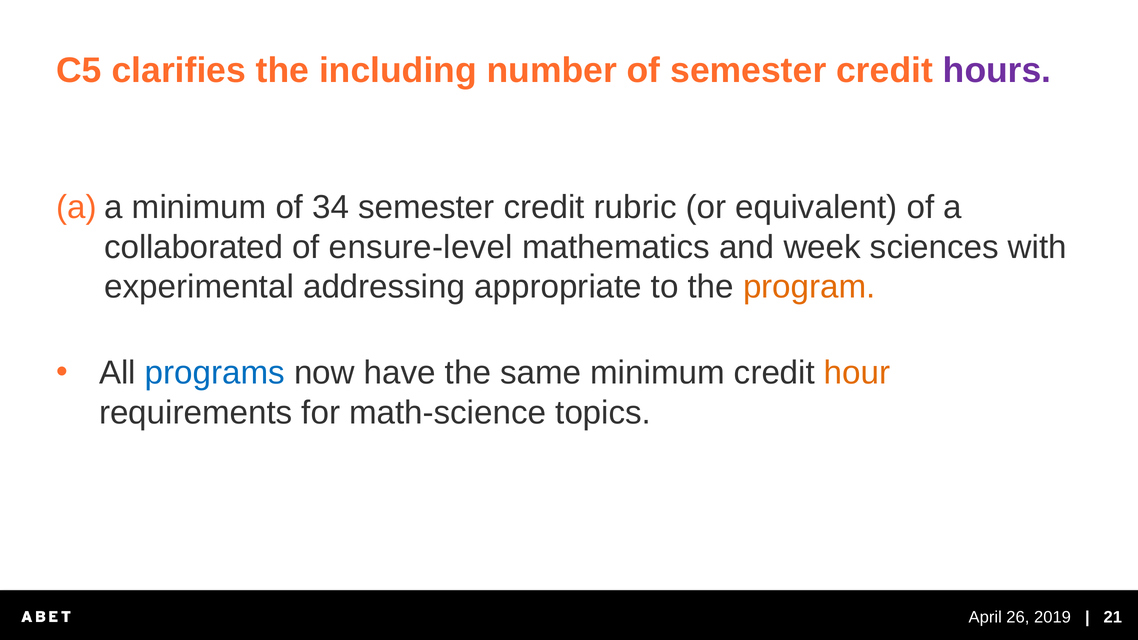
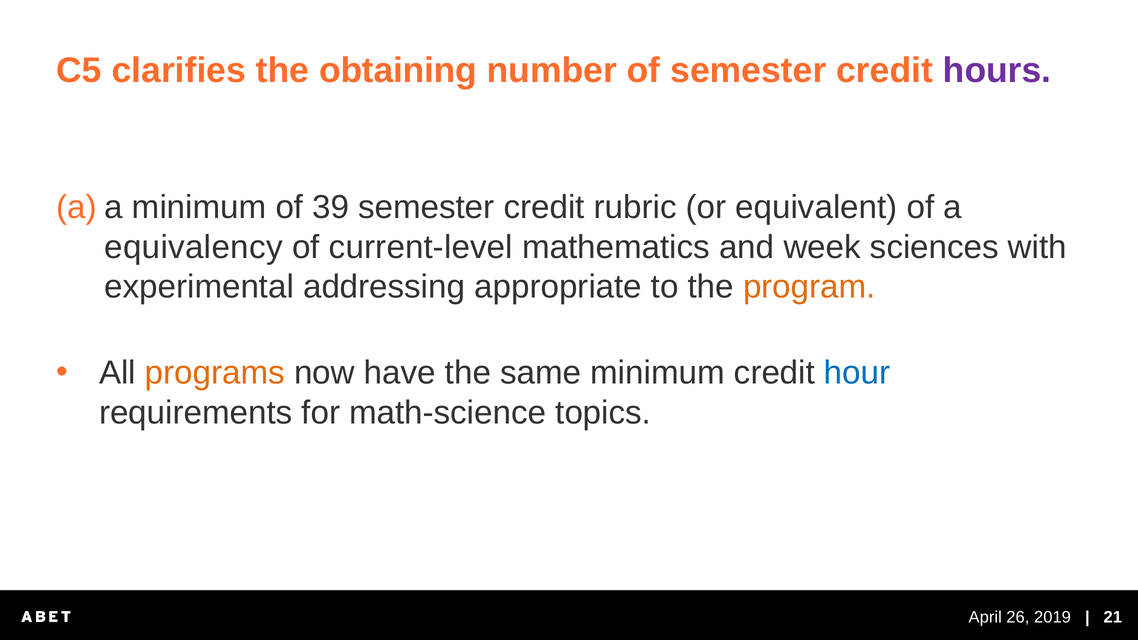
including: including -> obtaining (398, 70)
34: 34 -> 39 (331, 207)
collaborated: collaborated -> equivalency (194, 247)
ensure-level: ensure-level -> current-level (421, 247)
programs colour: blue -> orange (215, 373)
hour colour: orange -> blue (857, 373)
